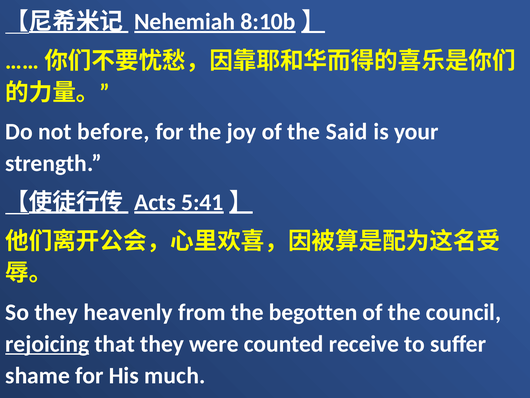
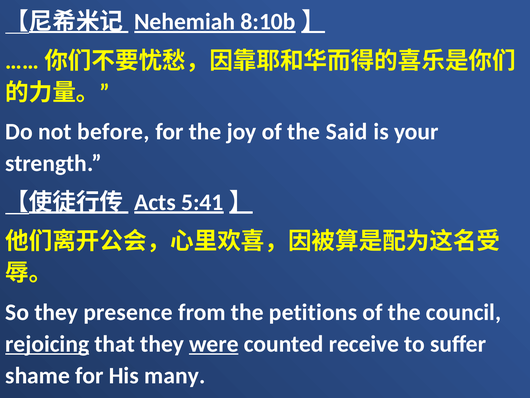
heavenly: heavenly -> presence (128, 312)
begotten: begotten -> petitions (313, 312)
were underline: none -> present (214, 344)
much: much -> many (175, 375)
